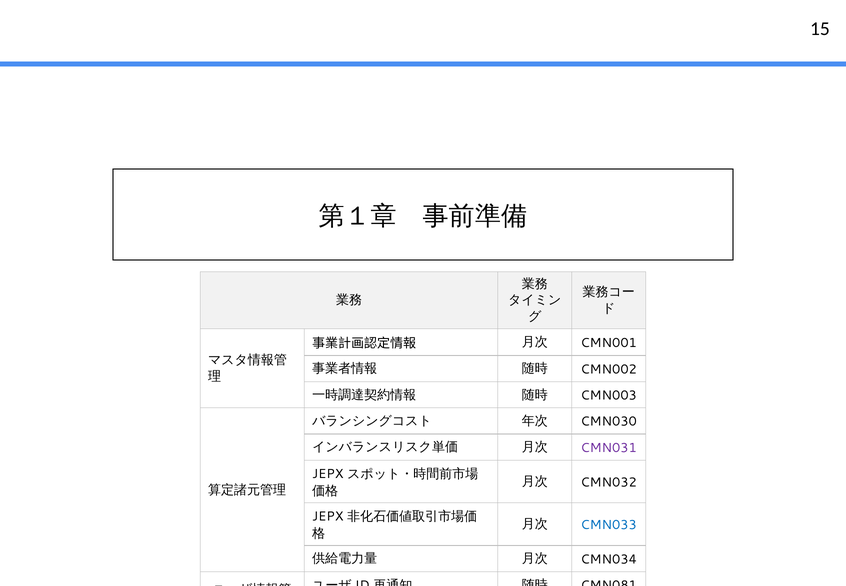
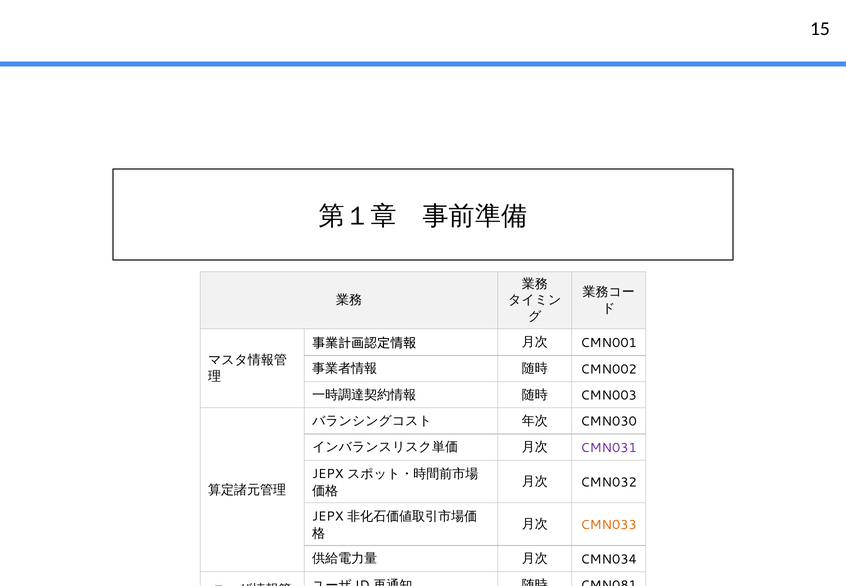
CMN033 colour: blue -> orange (609, 525)
